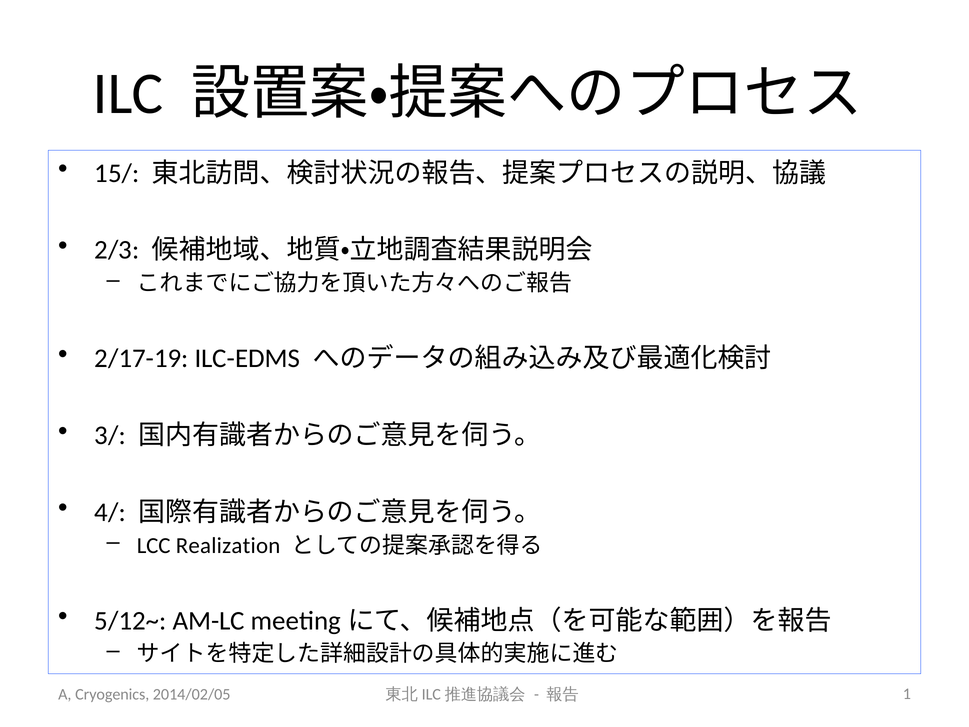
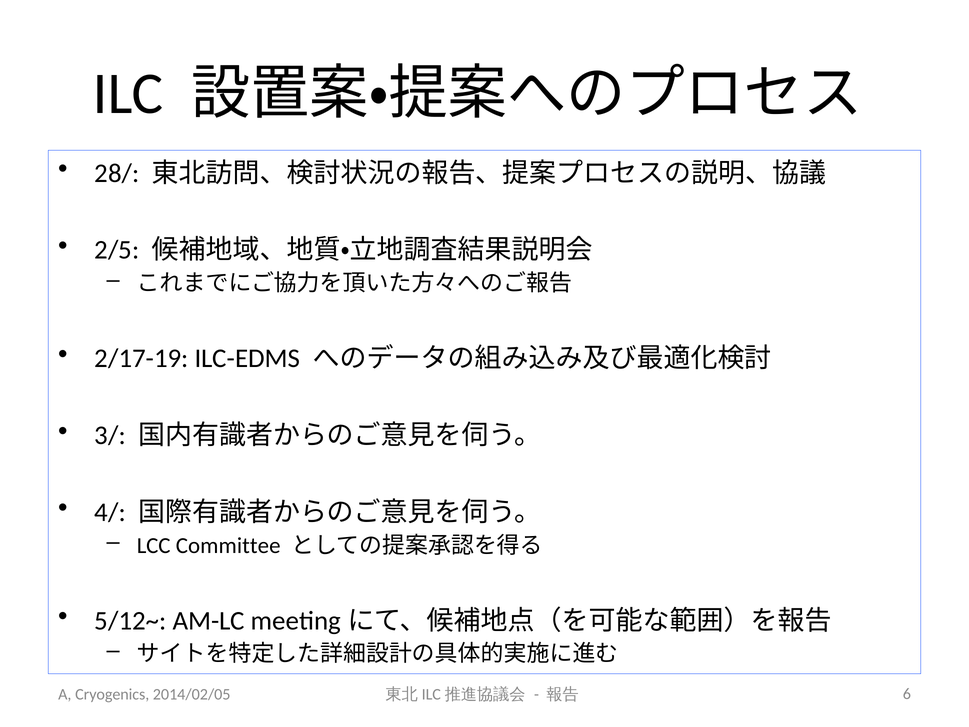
15/: 15/ -> 28/ (117, 173)
2/3: 2/3 -> 2/5 (117, 250)
Realization: Realization -> Committee (228, 545)
1: 1 -> 6 (907, 694)
